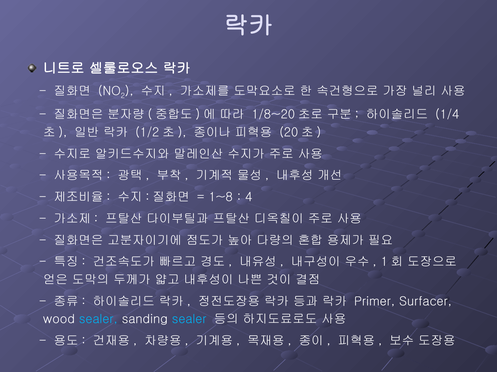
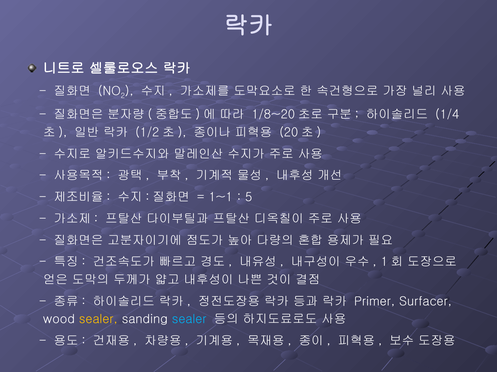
1~8: 1~8 -> 1~1 (221, 198)
4: 4 -> 5 (249, 198)
sealer colour: light blue -> yellow (98, 320)
